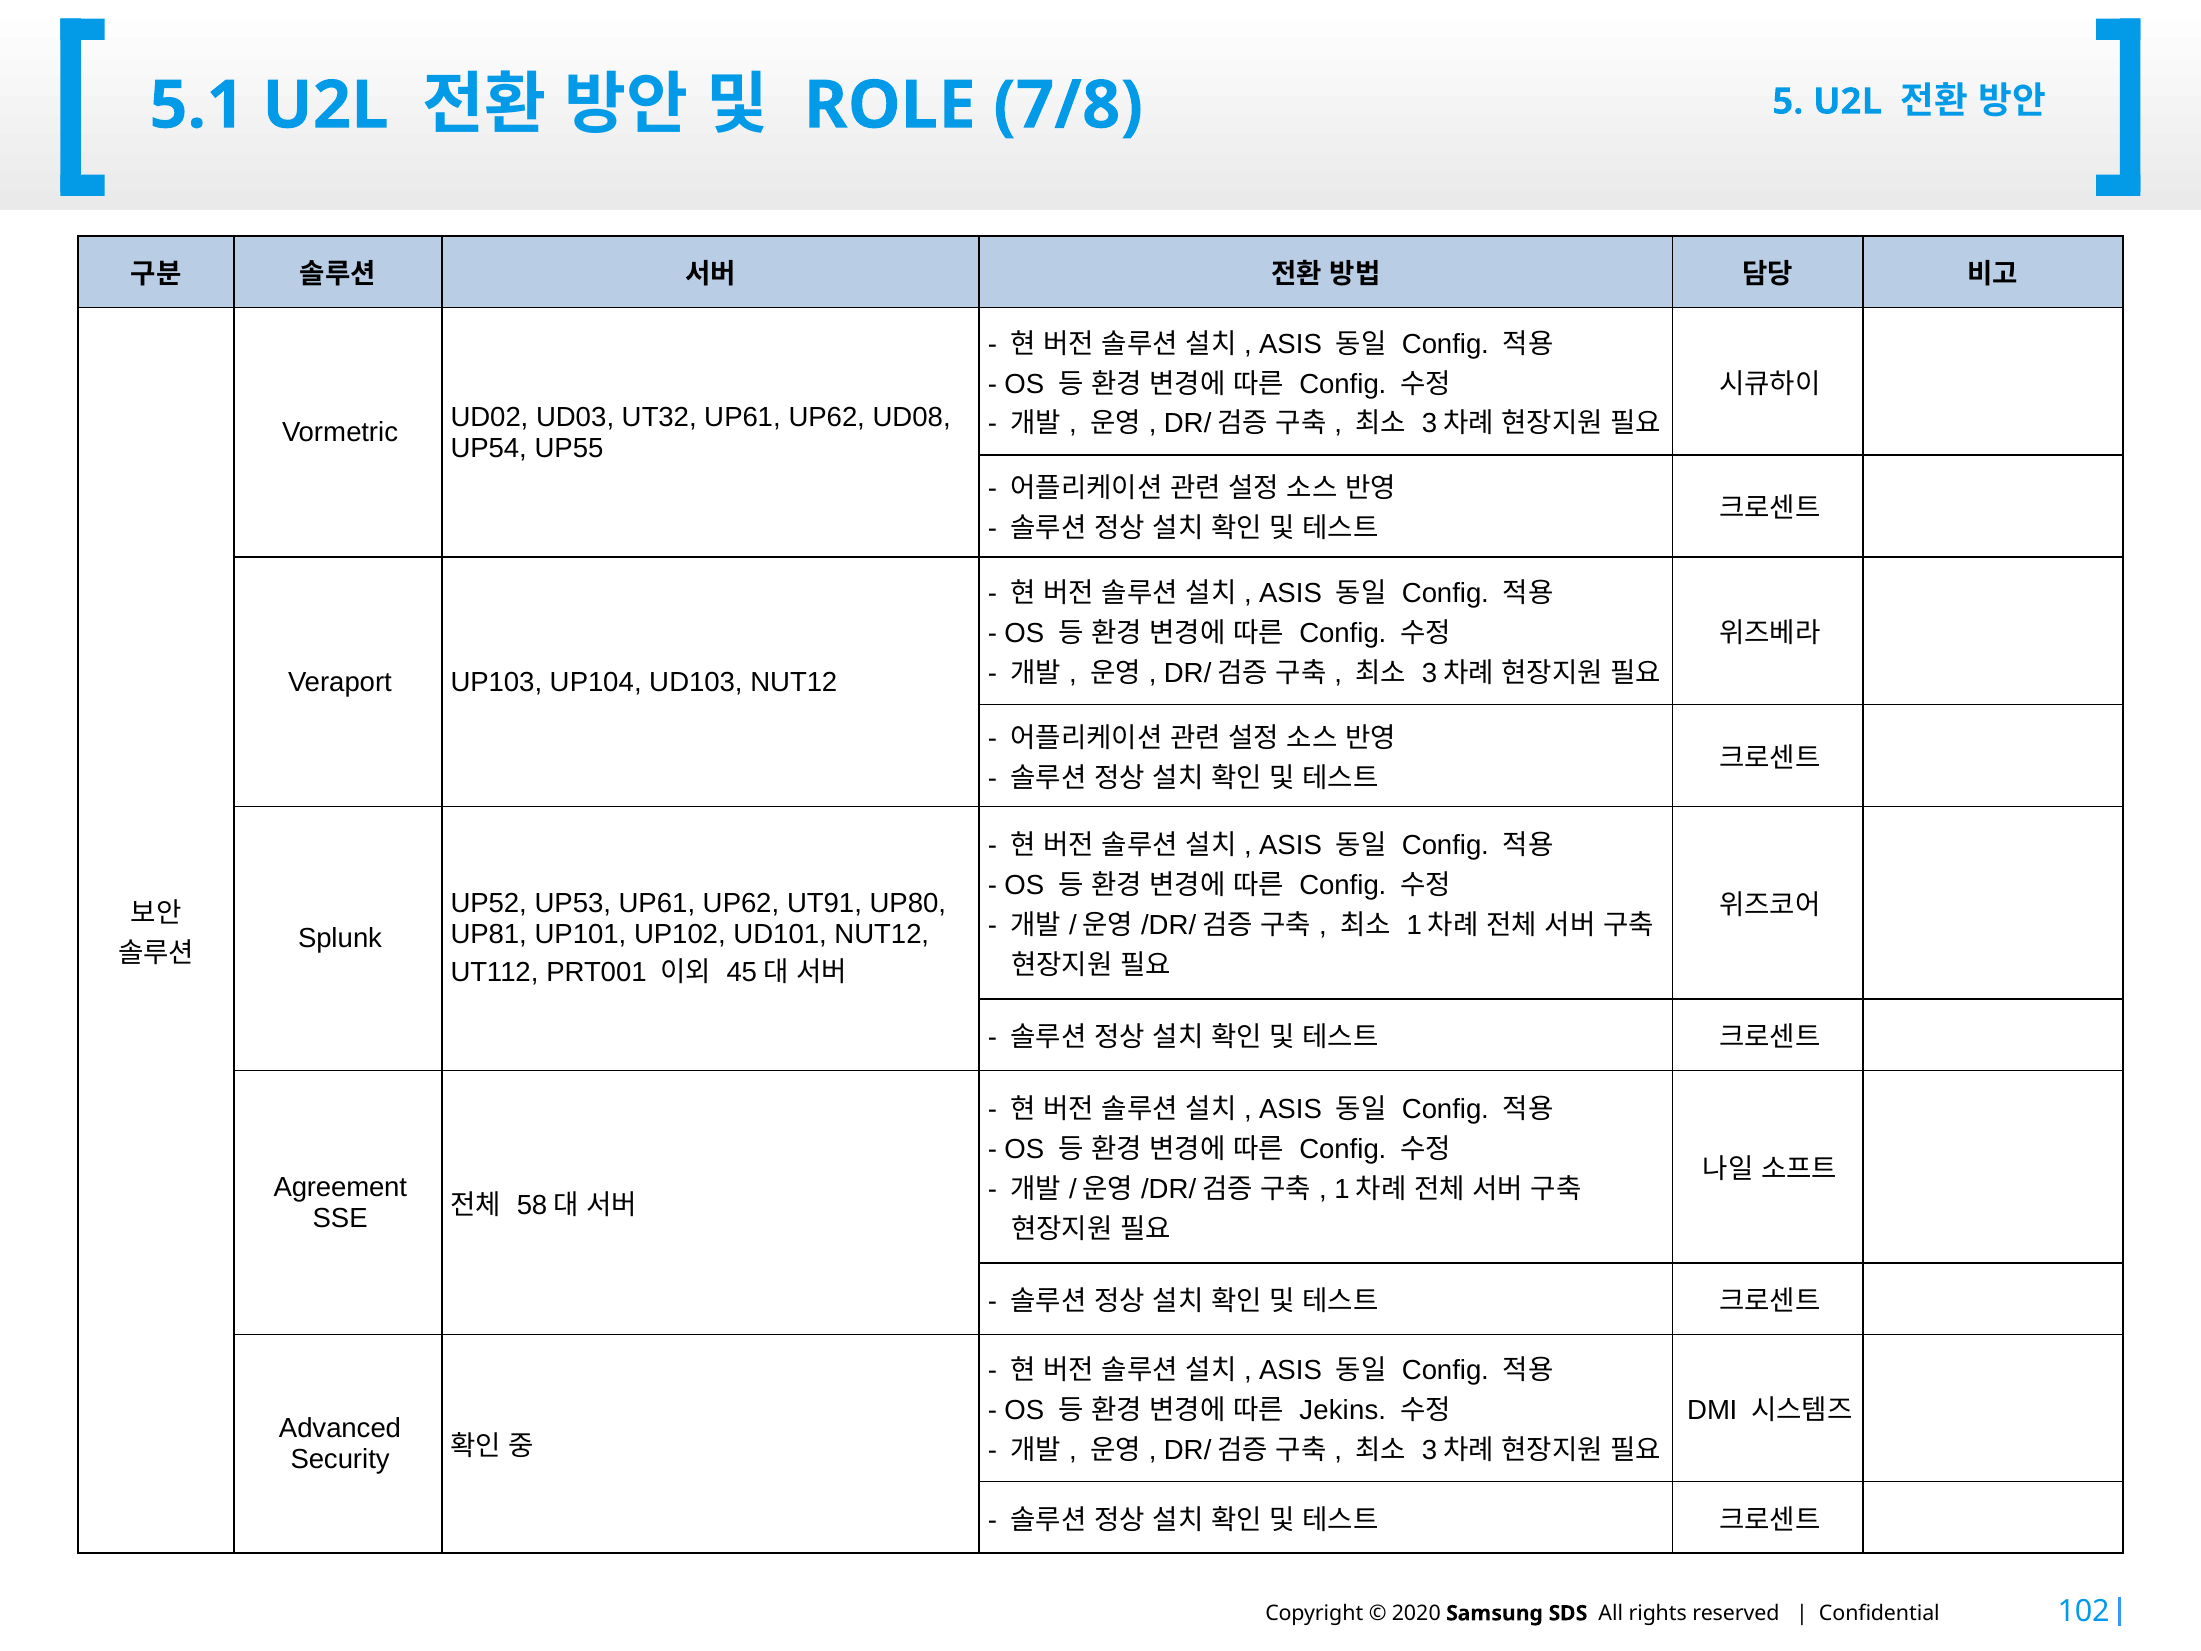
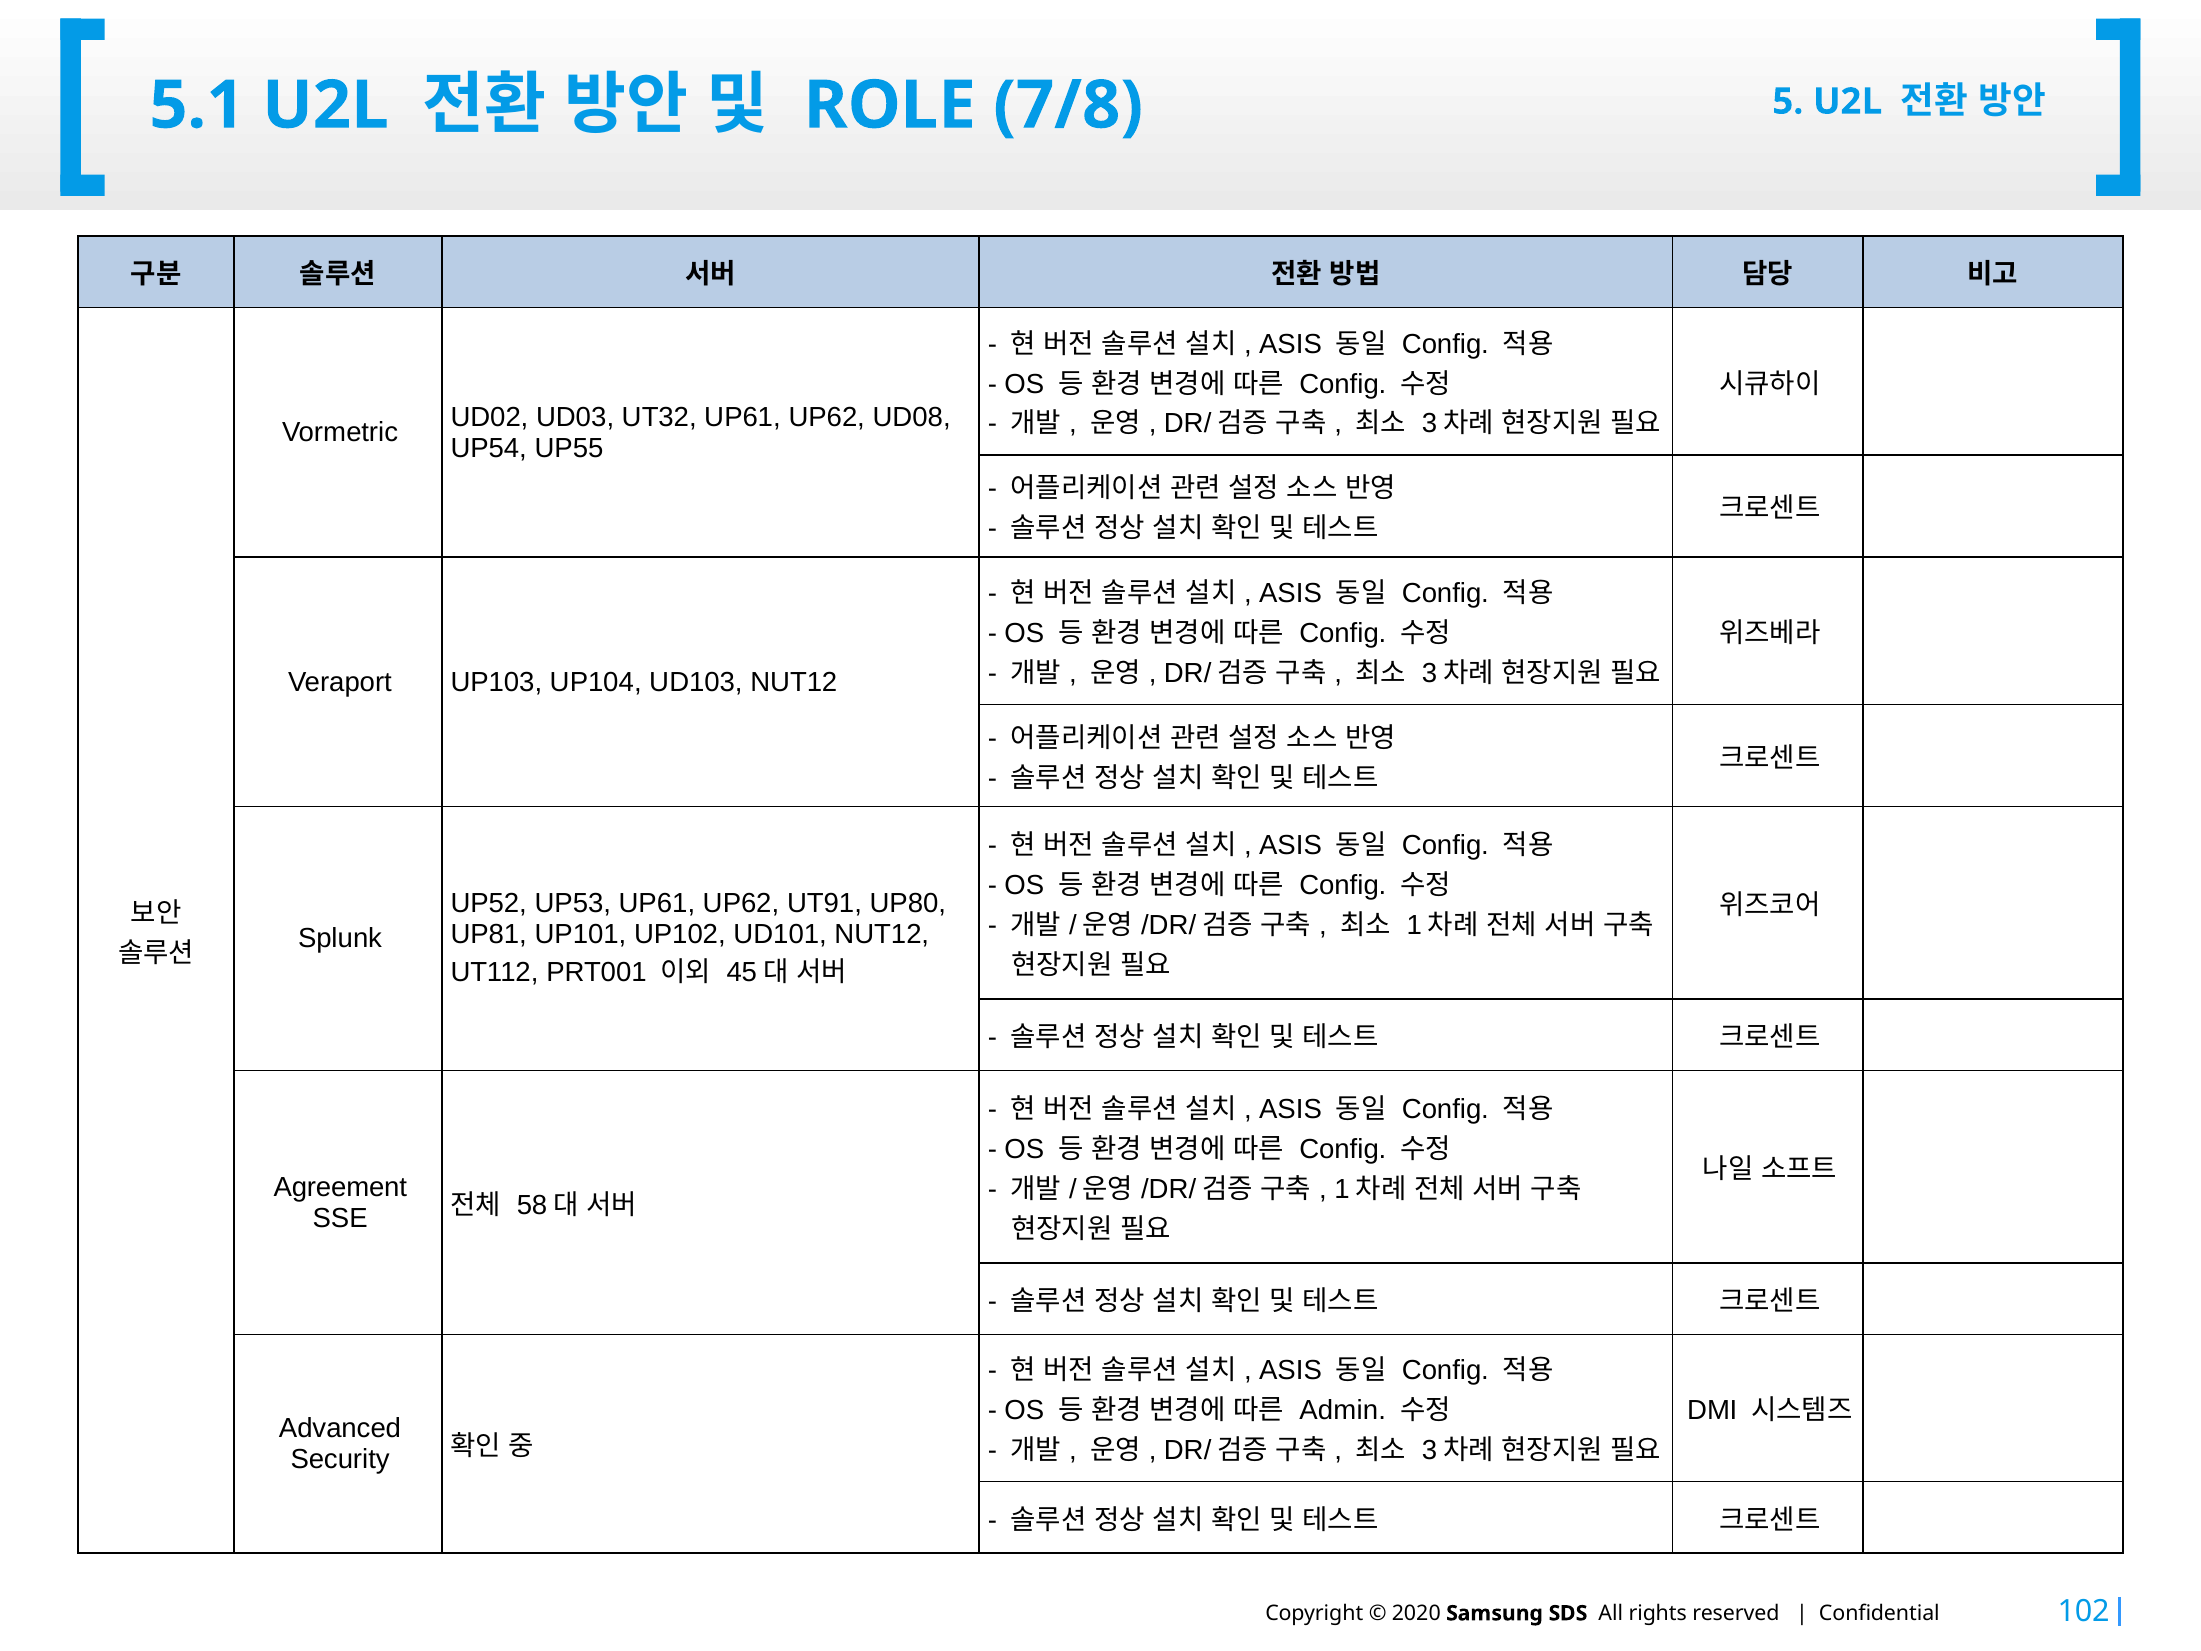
Jekins: Jekins -> Admin (1343, 1411)
